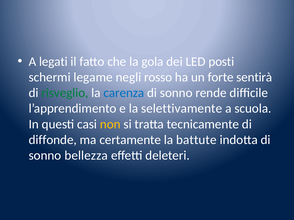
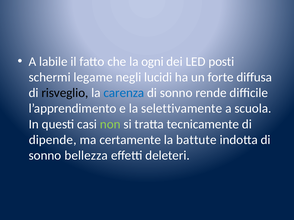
legati: legati -> labile (53, 62)
gola: gola -> ogni (152, 62)
rosso: rosso -> lucidi (158, 77)
sentirà: sentirà -> diffusa (254, 77)
risveglio colour: green -> black (65, 93)
non colour: yellow -> light green (110, 124)
diffonde: diffonde -> dipende (53, 140)
